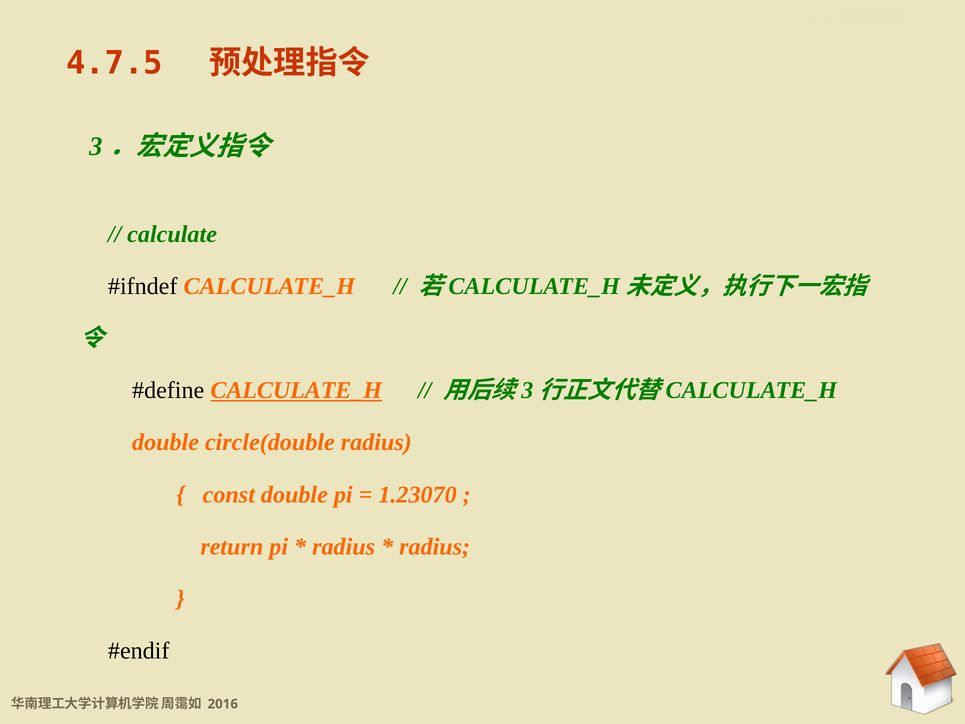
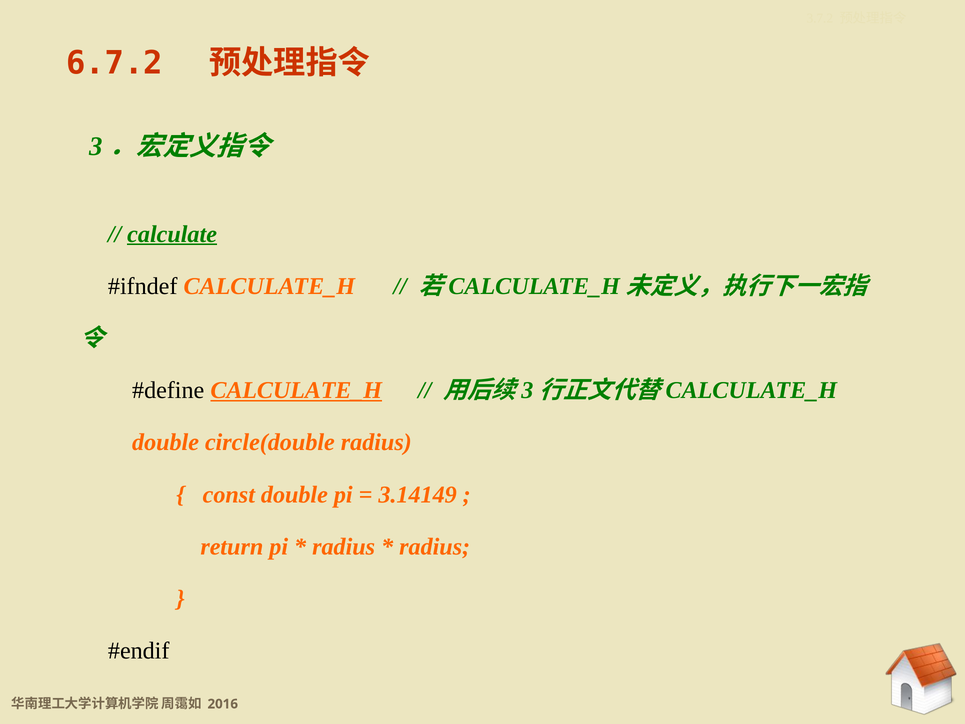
4.7.5: 4.7.5 -> 6.7.2 (114, 63)
calculate underline: none -> present (172, 234)
1.23070: 1.23070 -> 3.14149 (418, 494)
